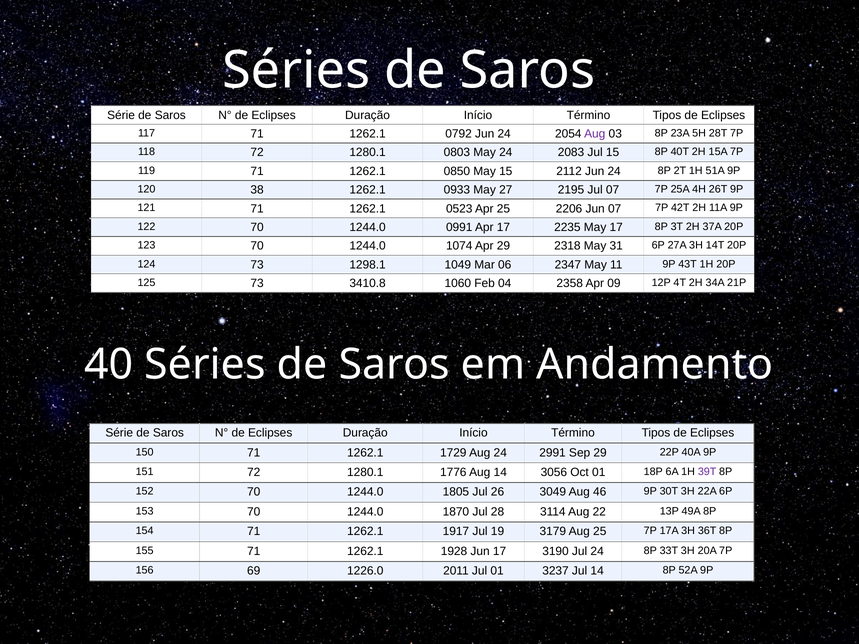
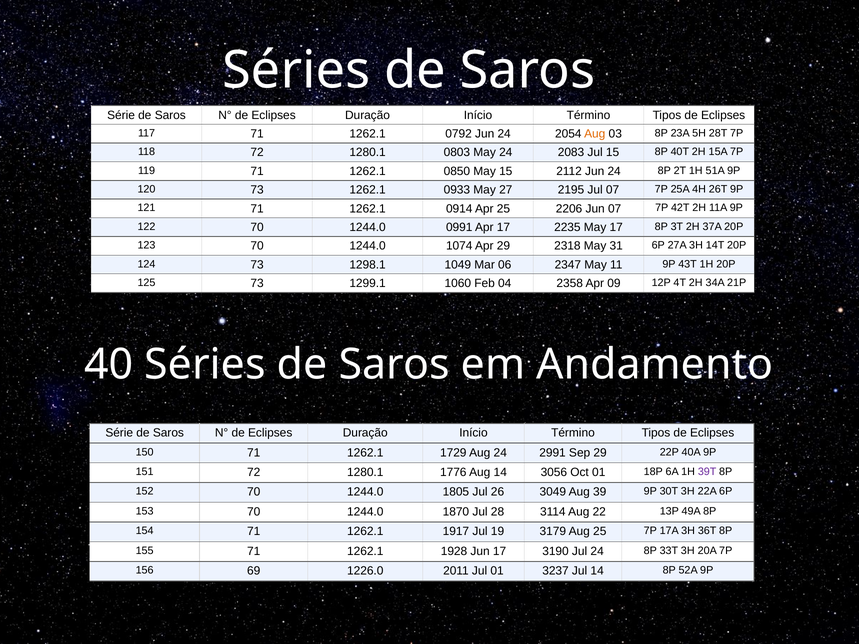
Aug colour: purple -> orange (595, 134)
120 38: 38 -> 73 (257, 190)
0523: 0523 -> 0914 (459, 209)
3410.8: 3410.8 -> 1299.1 (368, 283)
46: 46 -> 39 (600, 492)
